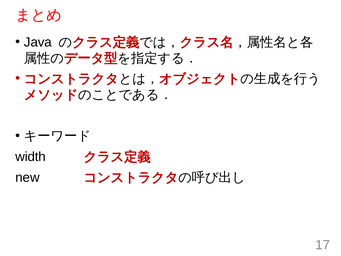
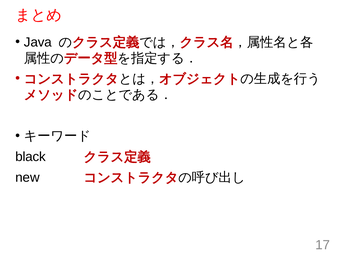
width: width -> black (31, 157)
